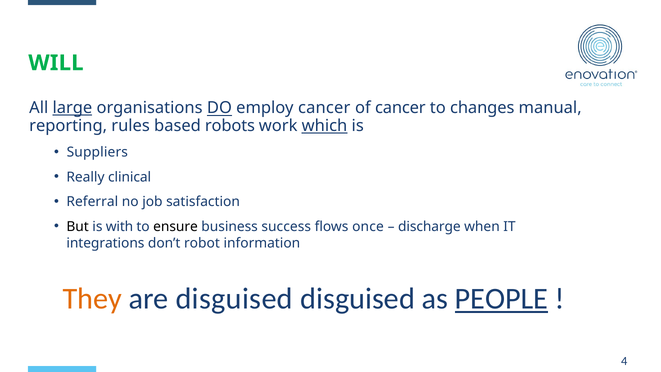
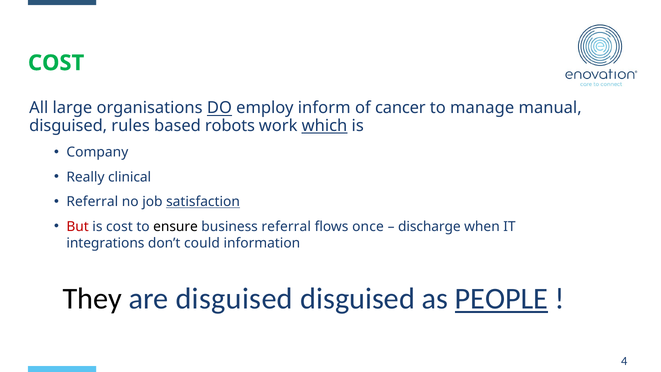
WILL: WILL -> COST (56, 63)
large underline: present -> none (72, 108)
employ cancer: cancer -> inform (324, 108)
changes: changes -> manage (482, 108)
reporting: reporting -> disguised (68, 126)
Suppliers: Suppliers -> Company (97, 152)
satisfaction underline: none -> present (203, 202)
But colour: black -> red (78, 227)
is with: with -> cost (119, 227)
business success: success -> referral (286, 227)
robot: robot -> could (202, 243)
They colour: orange -> black (92, 299)
